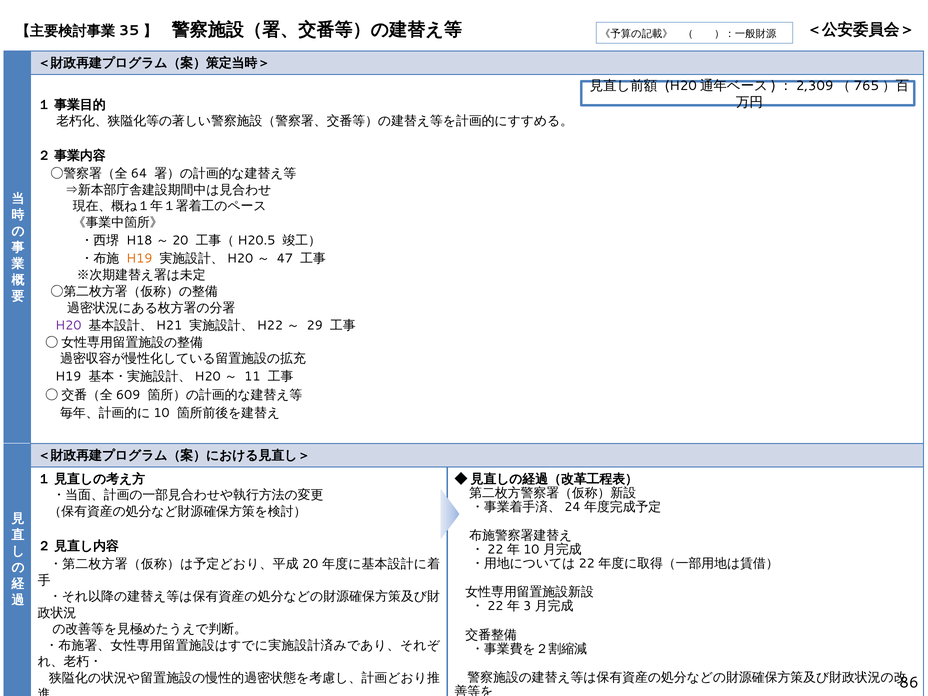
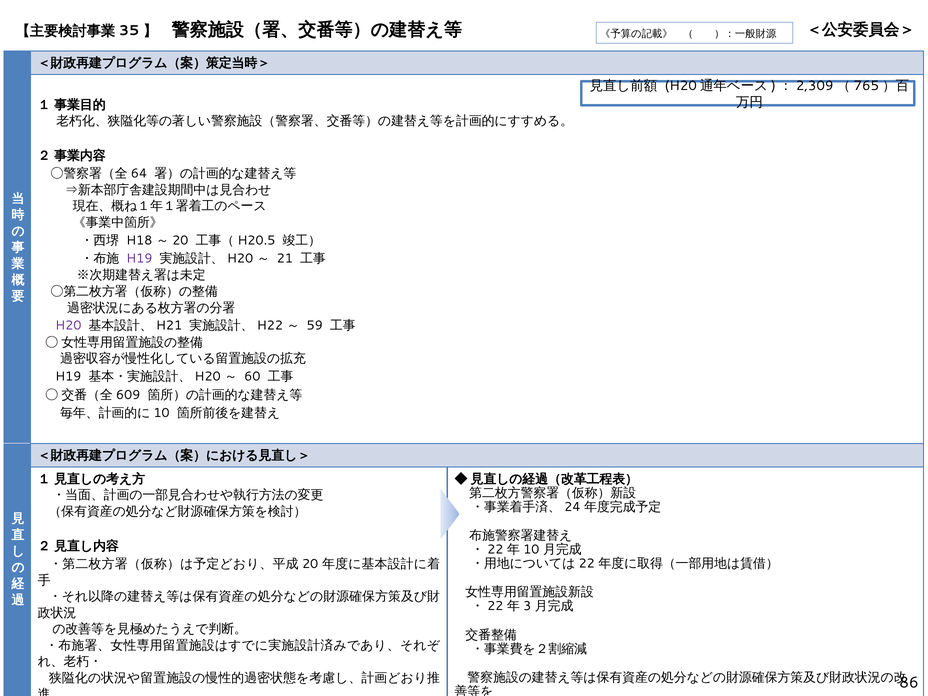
H19 colour: orange -> purple (139, 259)
47: 47 -> 21 (285, 259)
29: 29 -> 59 (315, 326)
11: 11 -> 60 (252, 376)
